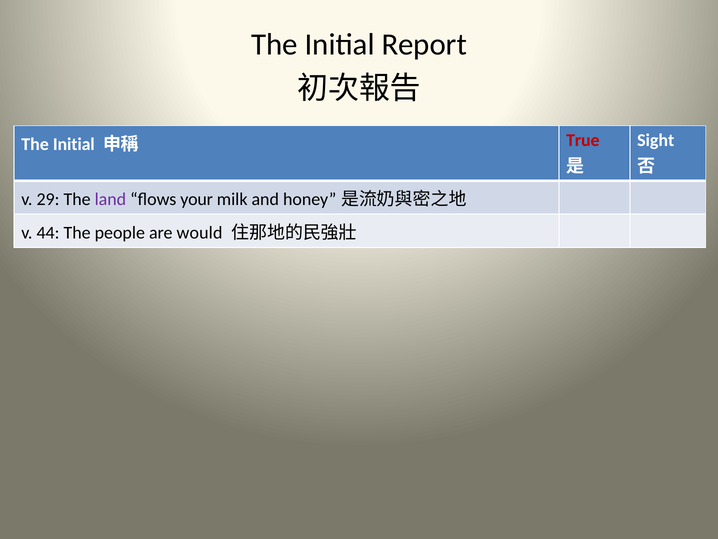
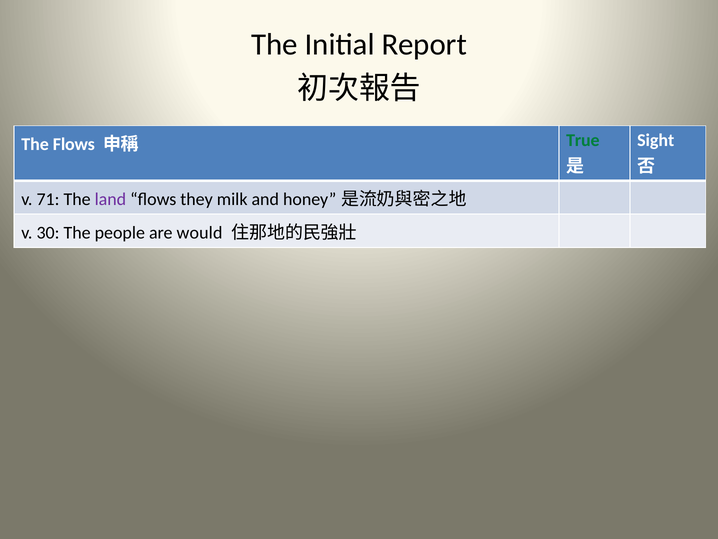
Initial: Initial -> Flows (74, 144)
True colour: red -> green (583, 140)
29: 29 -> 71 (48, 199)
your: your -> they (197, 199)
44: 44 -> 30 (48, 232)
